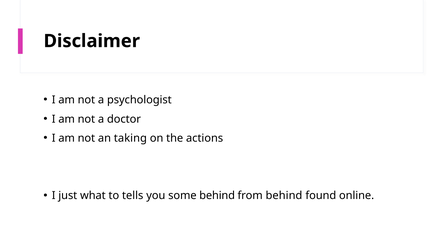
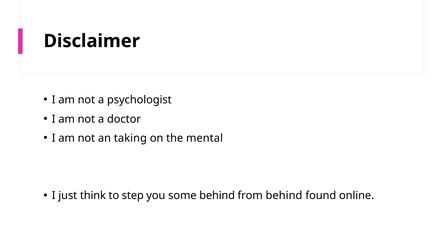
actions: actions -> mental (205, 138)
what: what -> think (93, 195)
tells: tells -> step (133, 195)
